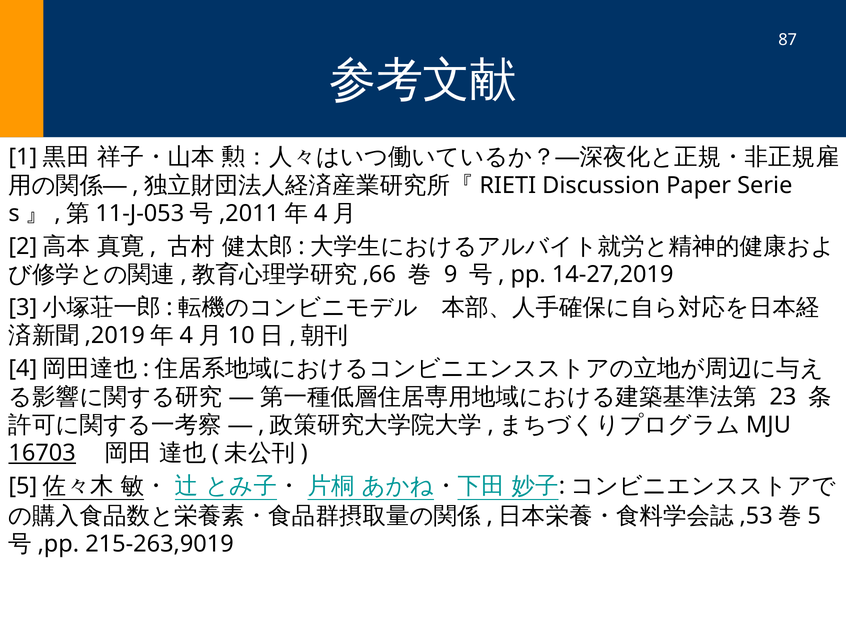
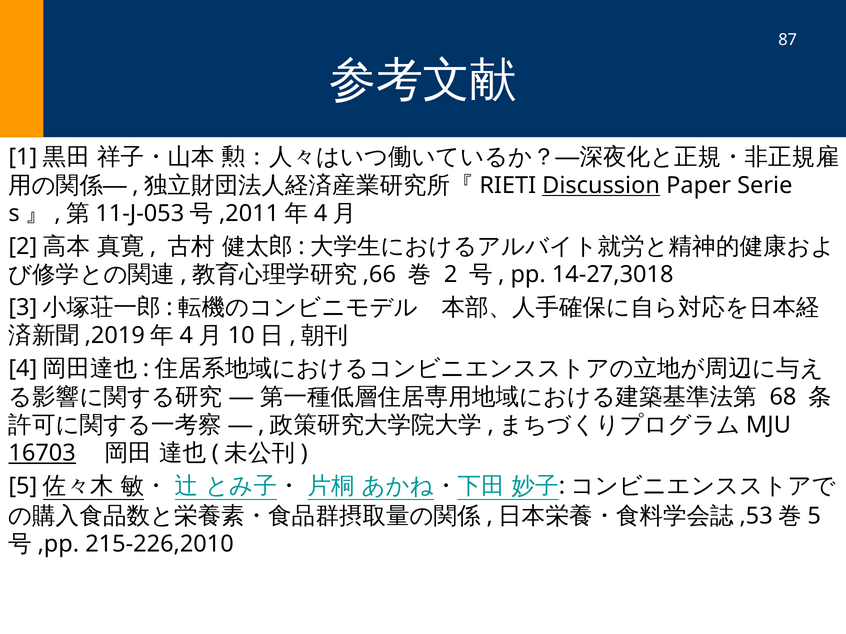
Discussion underline: none -> present (601, 186)
9: 9 -> 2 (451, 275)
14-27,2019: 14-27,2019 -> 14-27,3018 (613, 275)
23: 23 -> 68 (783, 397)
215-263,9019: 215-263,9019 -> 215-226,2010 (160, 544)
